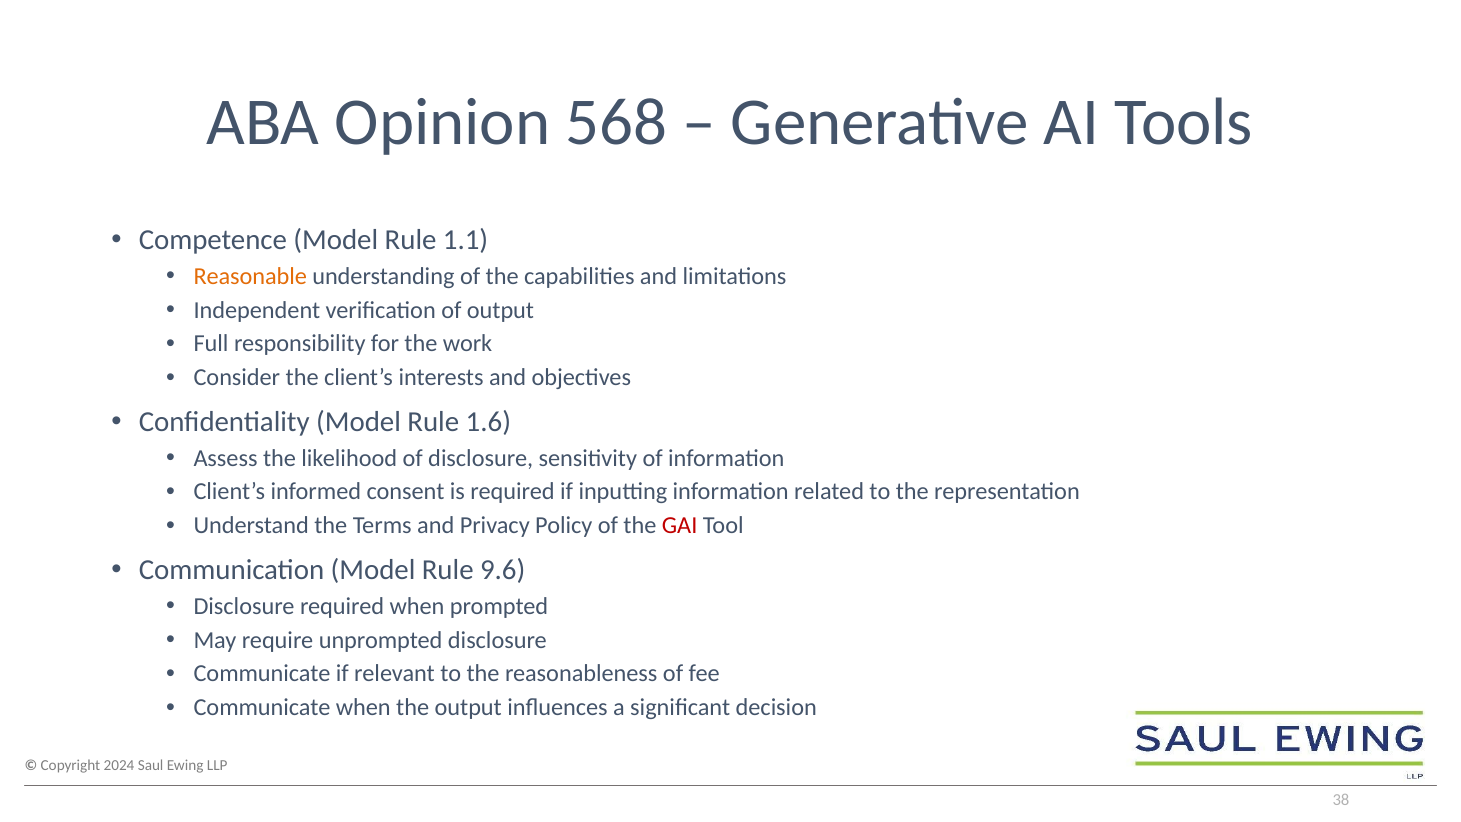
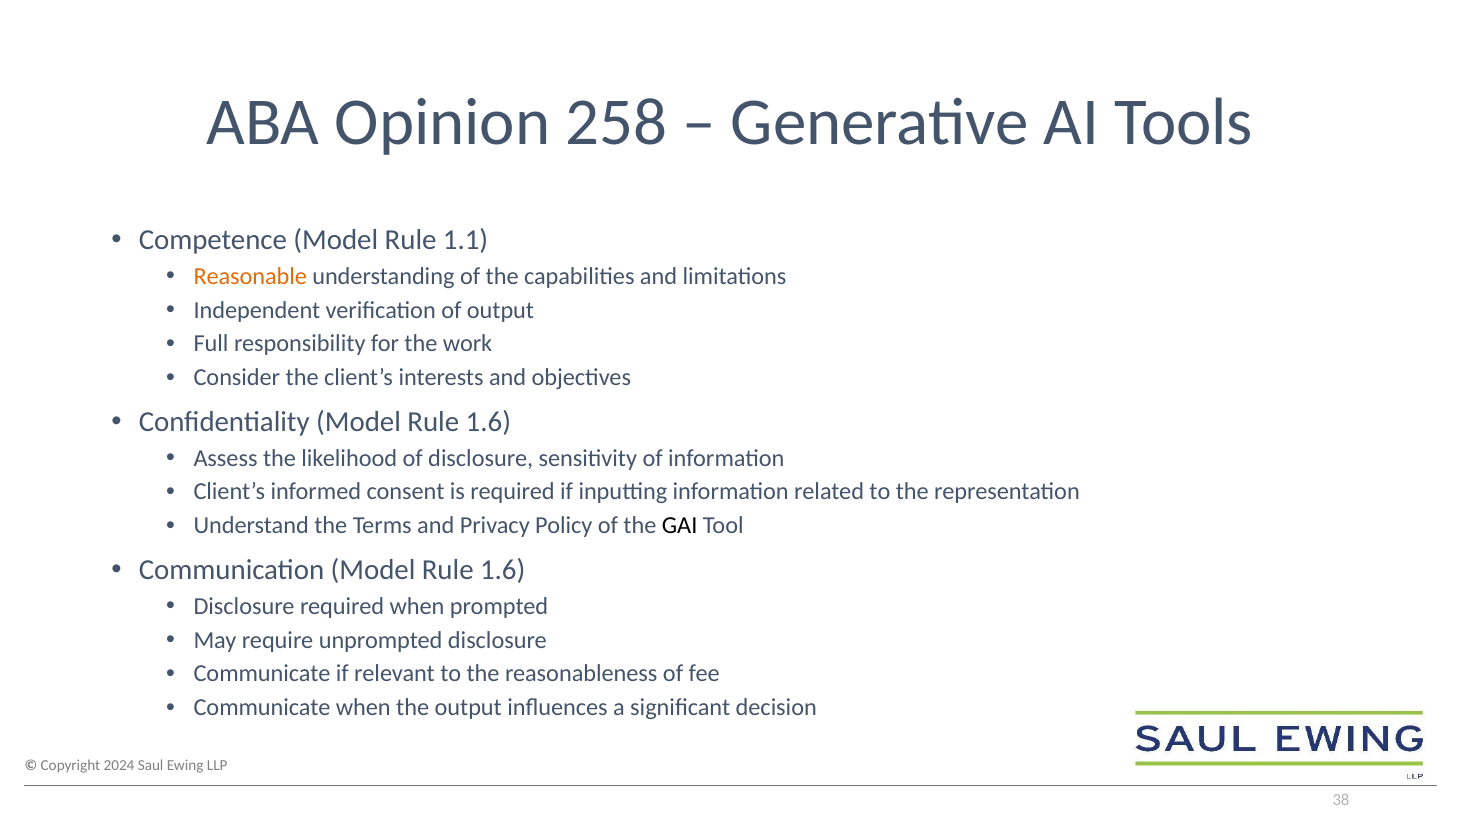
568: 568 -> 258 (616, 123)
GAI colour: red -> black (680, 526)
Communication Model Rule 9.6: 9.6 -> 1.6 (503, 570)
